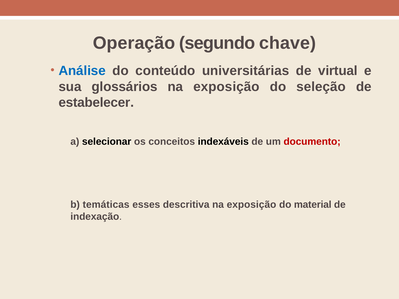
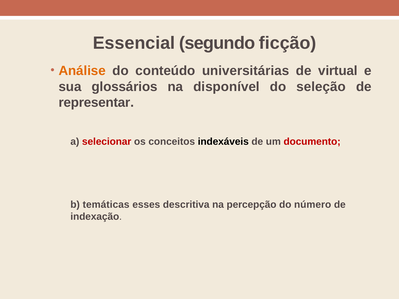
Operação: Operação -> Essencial (134, 43)
chave: chave -> ficção (288, 43)
Análise colour: blue -> orange (82, 71)
exposição: exposição -> disponível (226, 87)
estabelecer: estabelecer -> representar (96, 103)
selecionar colour: black -> red (107, 142)
exposição: exposição -> percepção (252, 205)
material: material -> número (313, 205)
